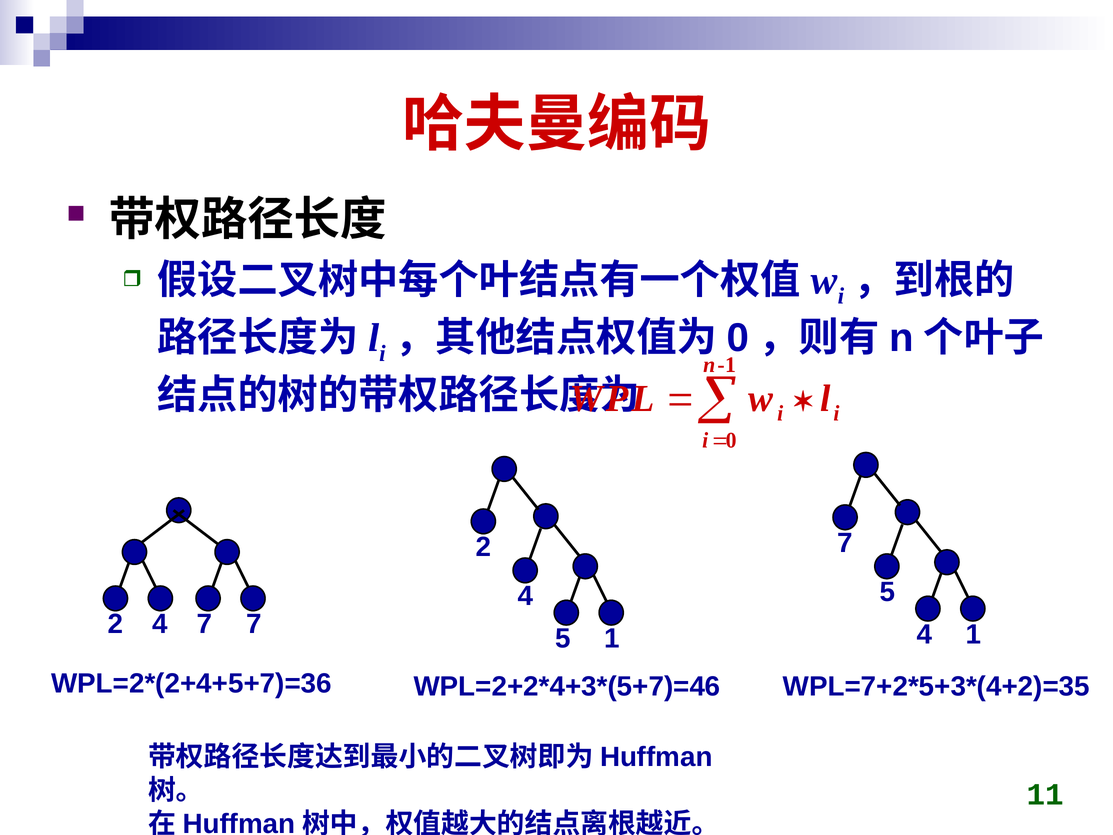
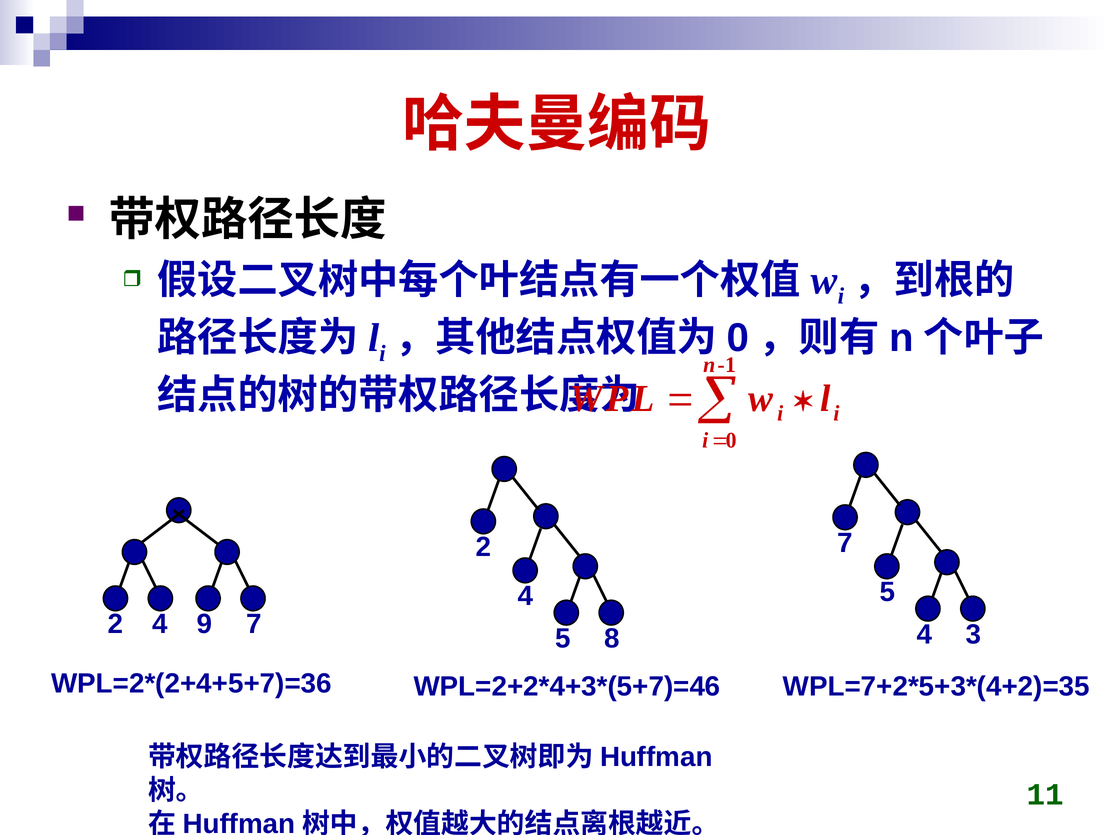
2 4 7: 7 -> 9 (205, 624)
4 1: 1 -> 3 (974, 634)
5 1: 1 -> 8 (612, 638)
